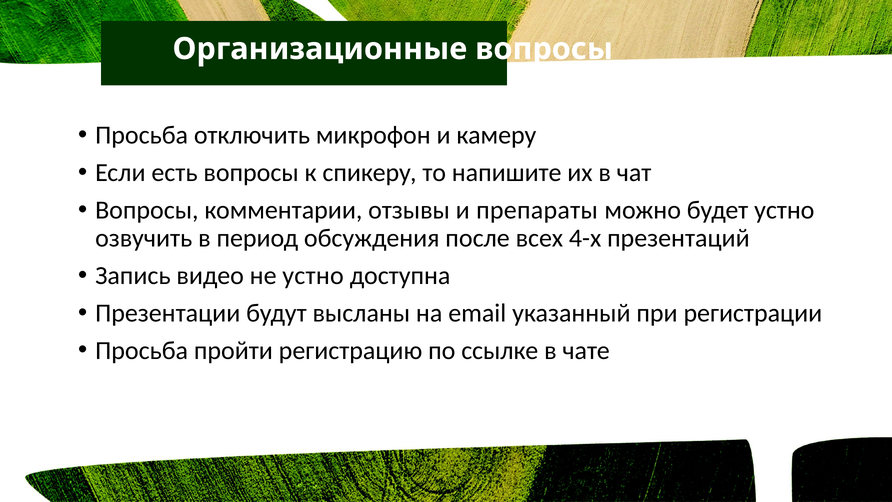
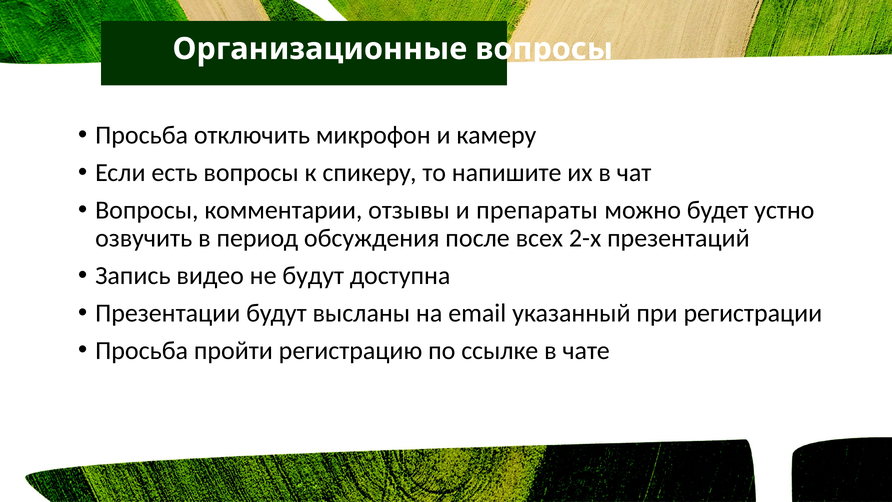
4-х: 4-х -> 2-х (585, 238)
не устно: устно -> будут (313, 275)
